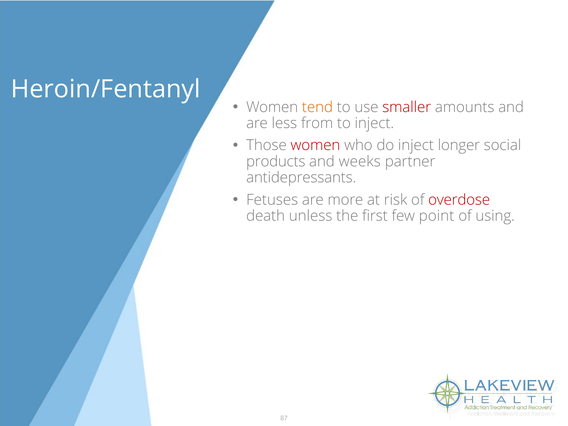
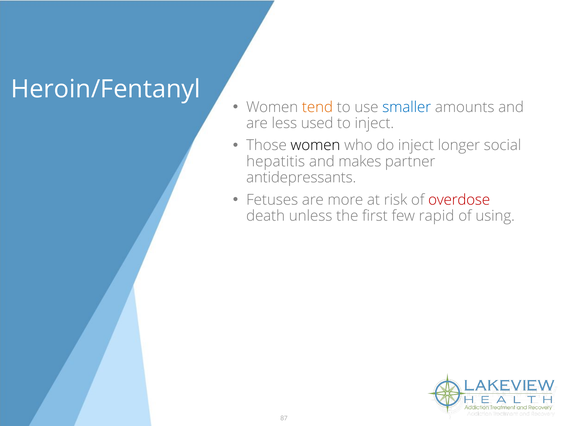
smaller colour: red -> blue (407, 107)
from: from -> used (317, 123)
women colour: red -> black (315, 145)
products: products -> hepatitis (276, 161)
weeks: weeks -> makes (360, 161)
point: point -> rapid (437, 216)
